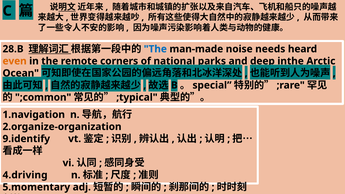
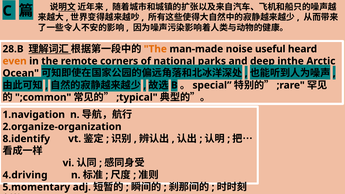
The colour: blue -> orange (155, 49)
needs: needs -> useful (270, 49)
9.identify: 9.identify -> 8.identify (26, 139)
